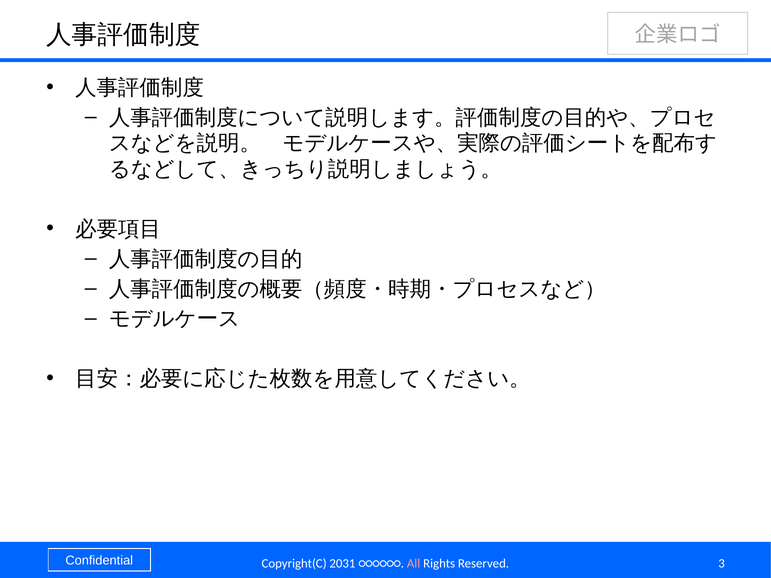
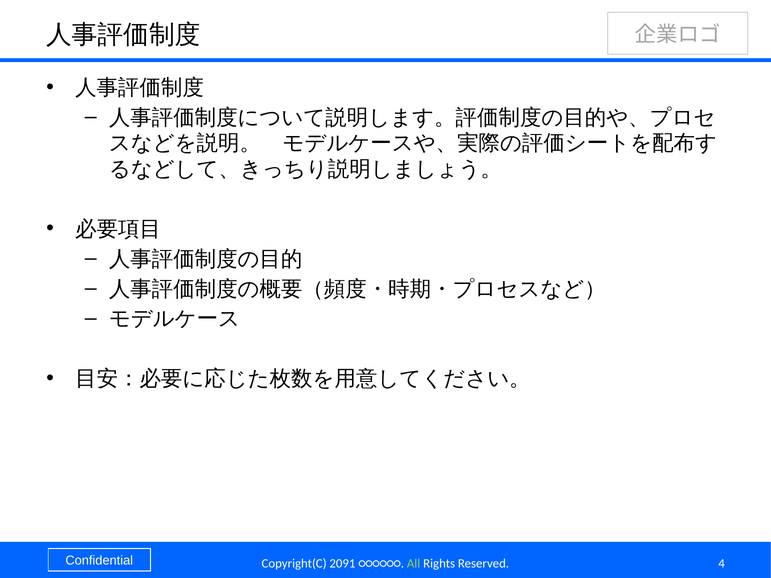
2031: 2031 -> 2091 (342, 564)
All colour: pink -> light green (414, 564)
3: 3 -> 4 (722, 564)
